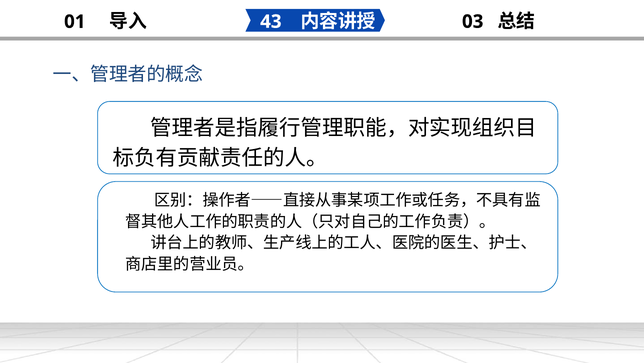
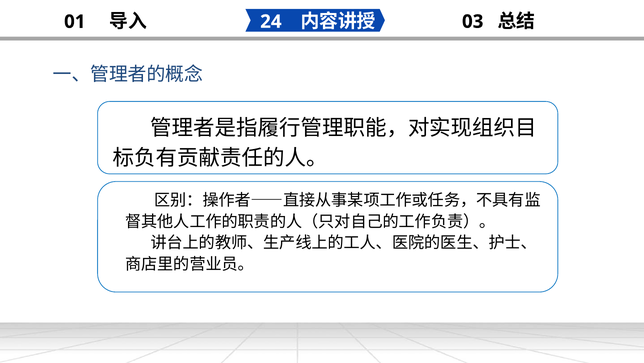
43: 43 -> 24 (271, 22)
